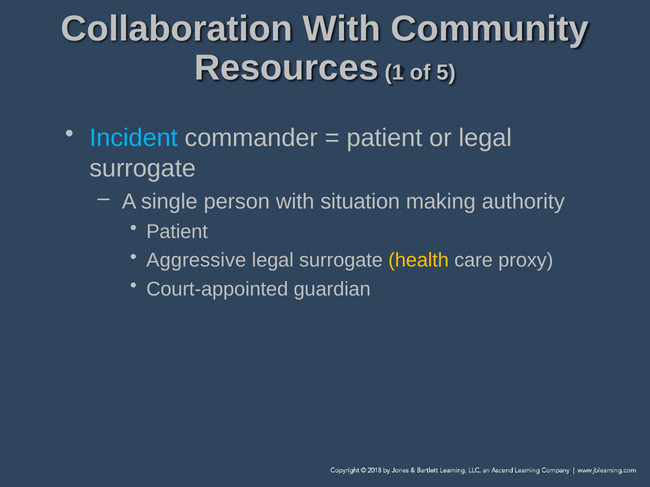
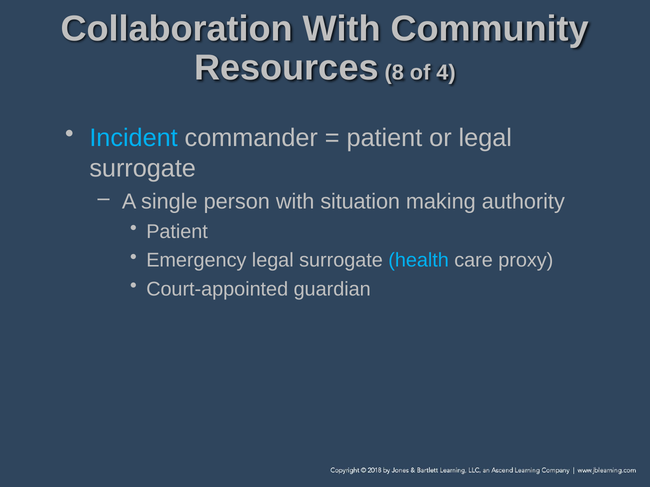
1: 1 -> 8 (394, 73)
5: 5 -> 4 (446, 73)
Aggressive: Aggressive -> Emergency (196, 261)
health colour: yellow -> light blue (419, 261)
